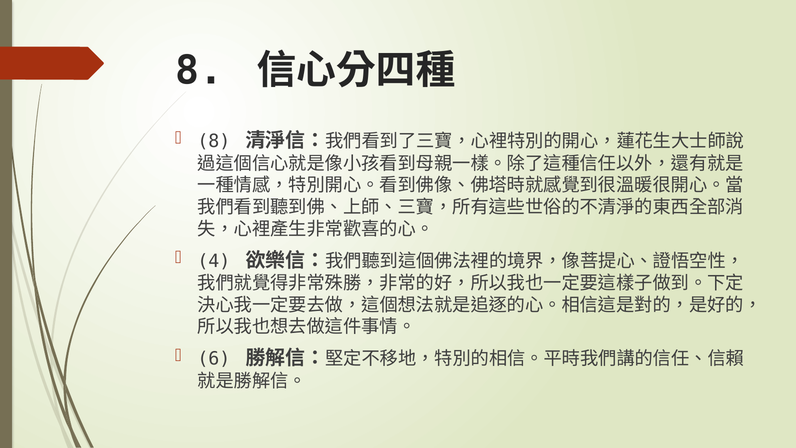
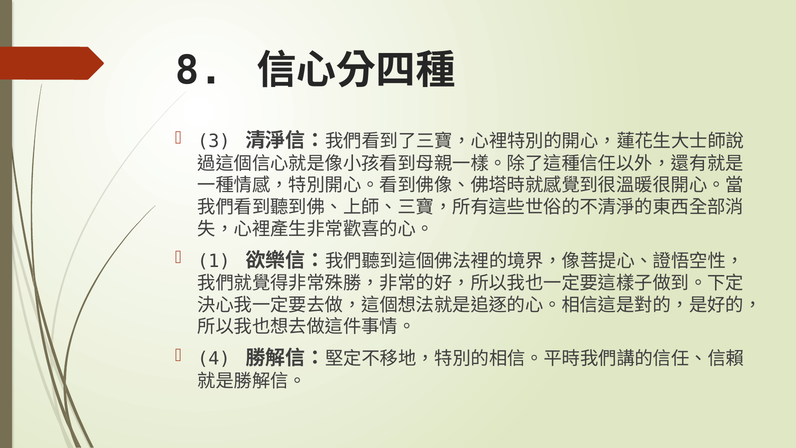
8: 8 -> 3 (214, 141)
4: 4 -> 1 (214, 261)
6: 6 -> 4 (214, 359)
